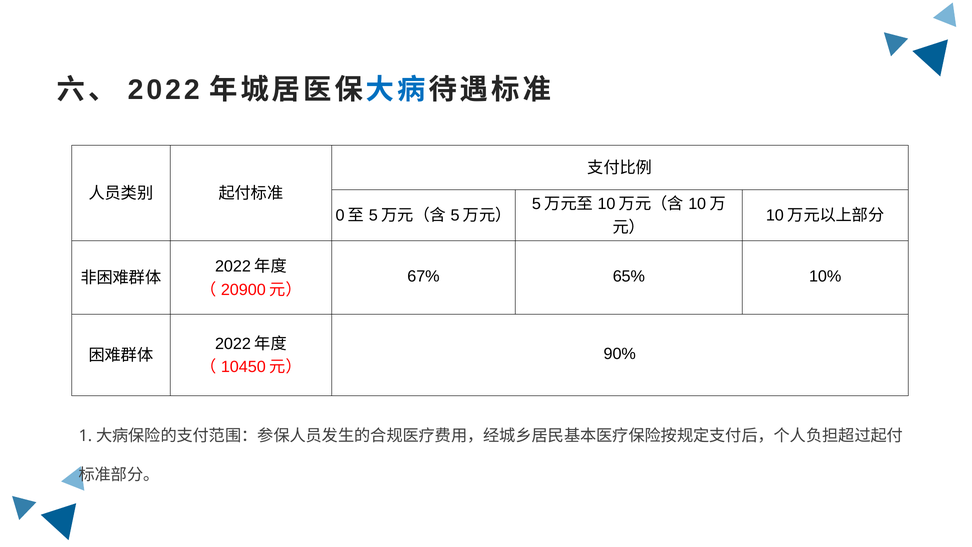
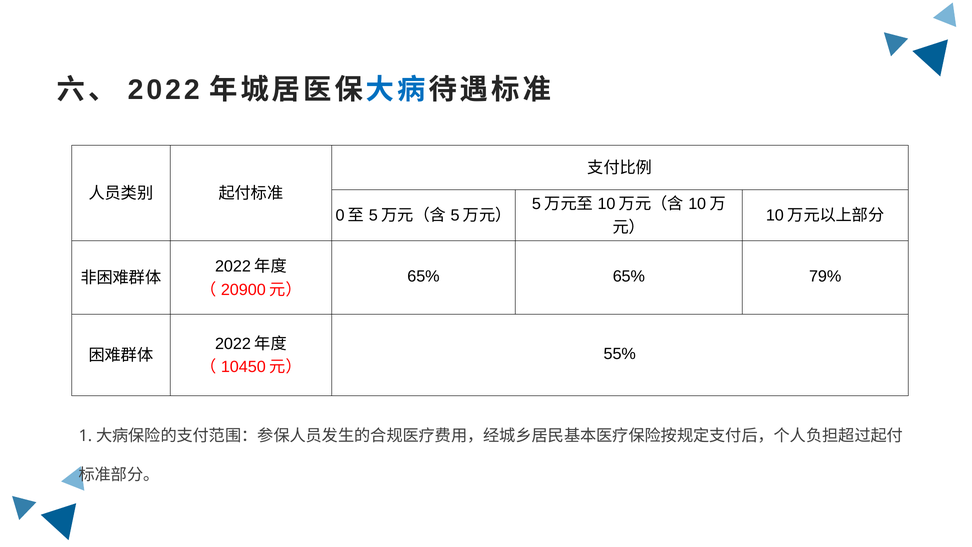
67%: 67% -> 65% (423, 276)
10%: 10% -> 79% (825, 276)
90%: 90% -> 55% (620, 354)
